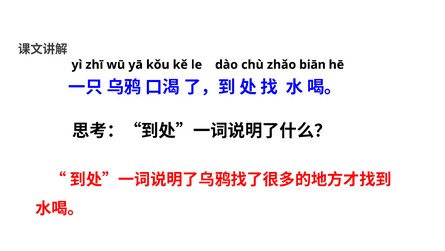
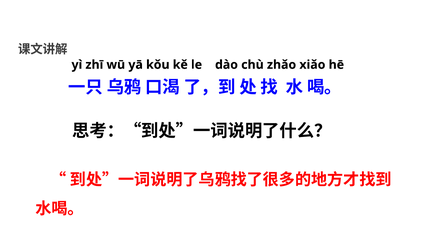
biān: biān -> xiǎo (312, 65)
